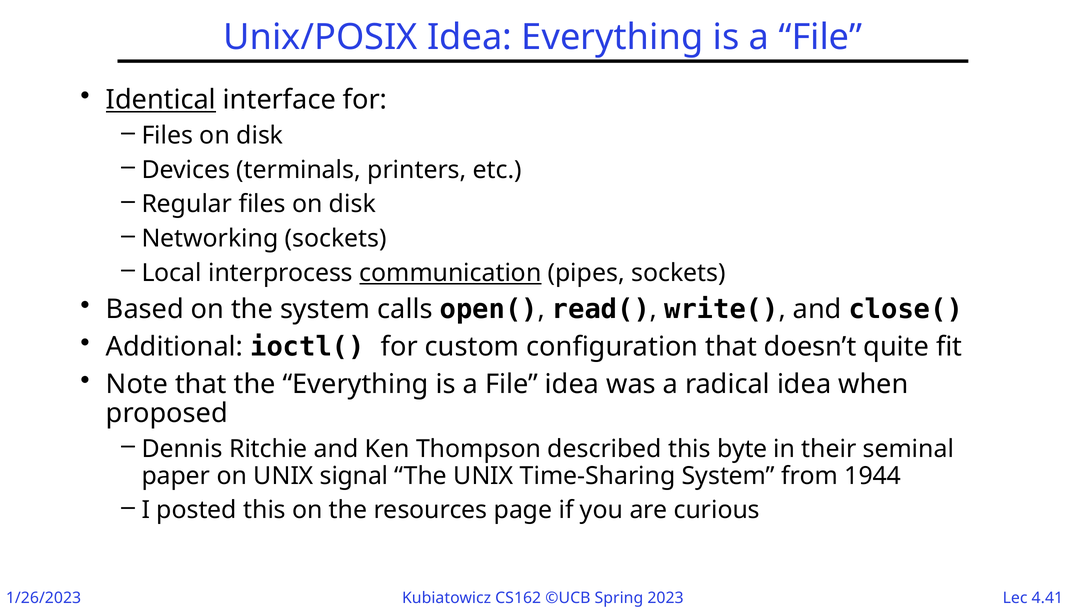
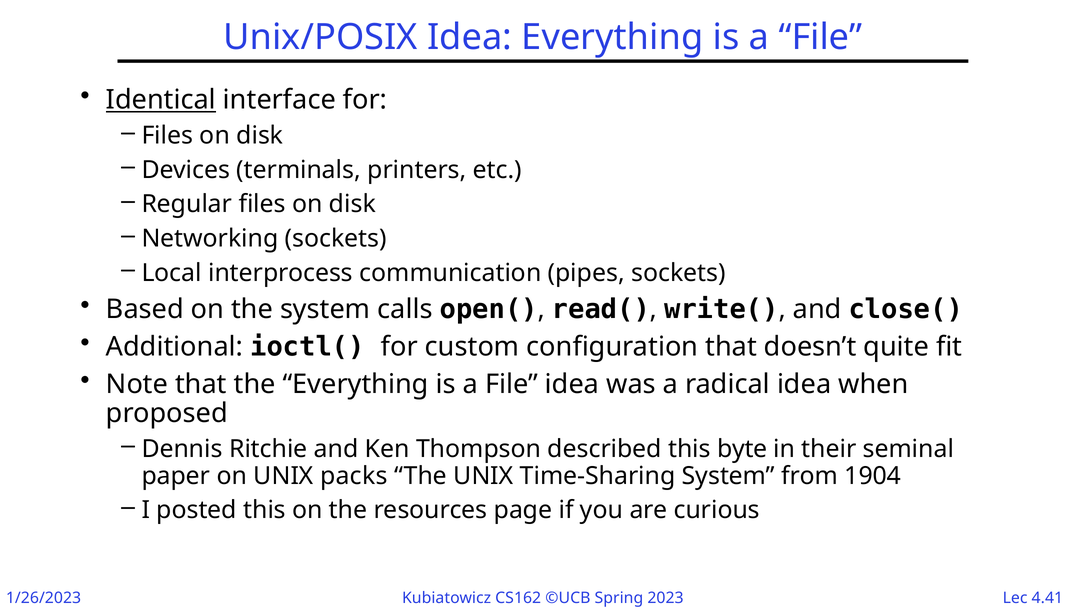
communication underline: present -> none (450, 273)
signal: signal -> packs (354, 476)
1944: 1944 -> 1904 (873, 476)
